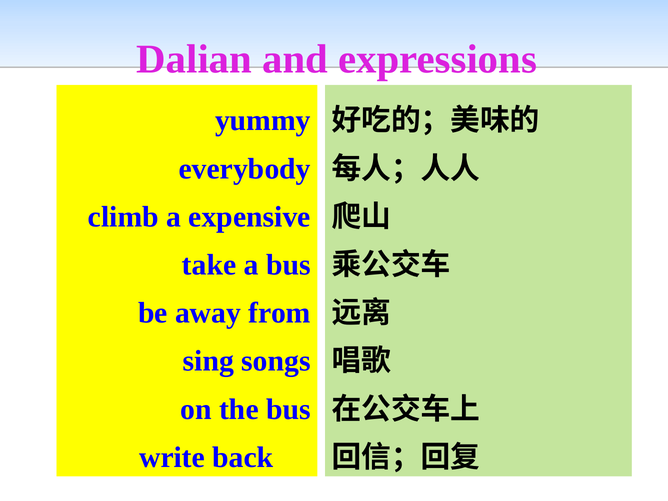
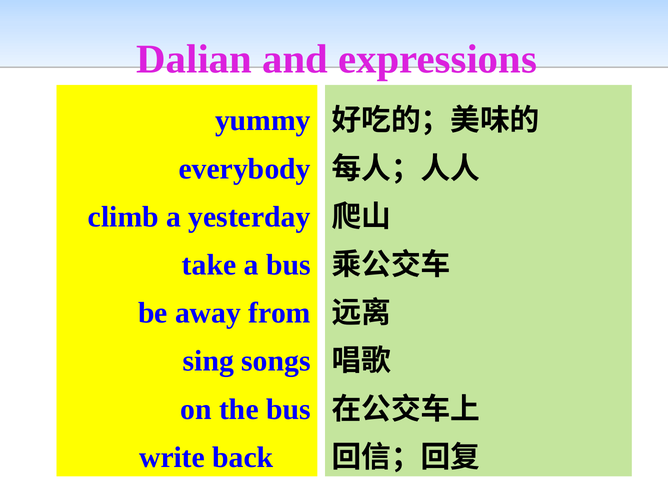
expensive: expensive -> yesterday (250, 217)
